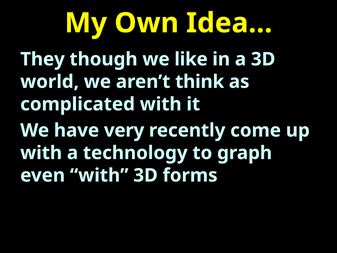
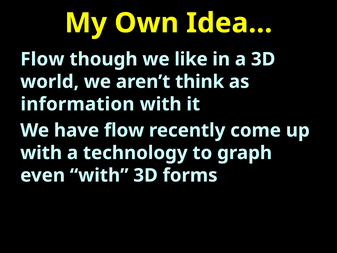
They: They -> Flow (42, 59)
complicated: complicated -> information (77, 104)
have very: very -> flow (124, 130)
